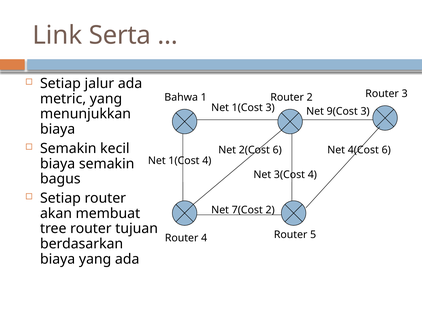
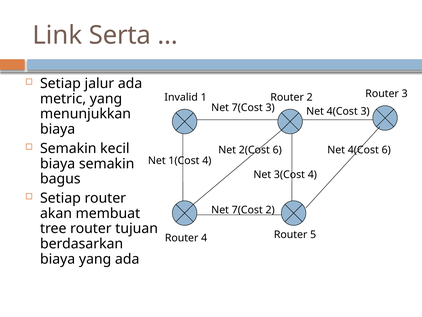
Bahwa: Bahwa -> Invalid (181, 97)
1(Cost: 1(Cost -> 7(Cost (247, 108)
9(Cost: 9(Cost -> 4(Cost (342, 111)
